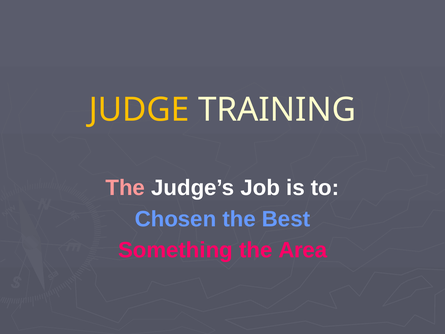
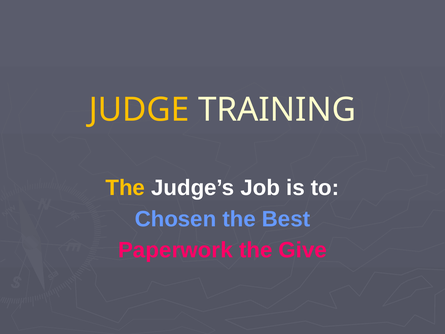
The colour: pink -> yellow (125, 188)
Something: Something -> Paperwork (175, 250)
Area: Area -> Give (303, 250)
